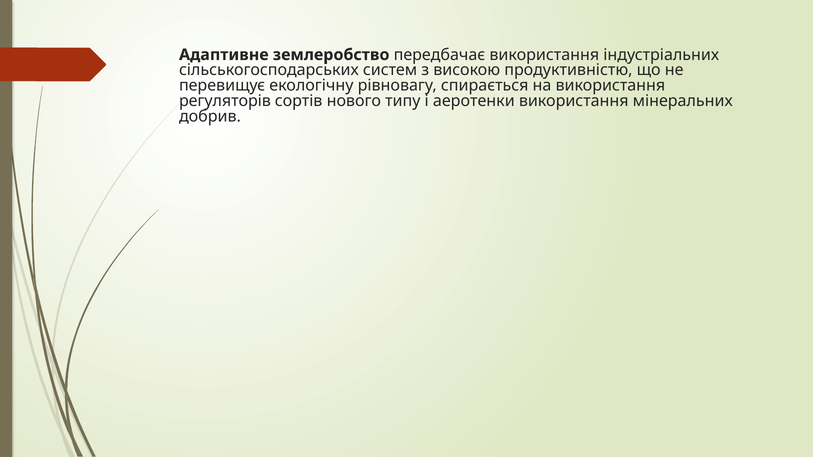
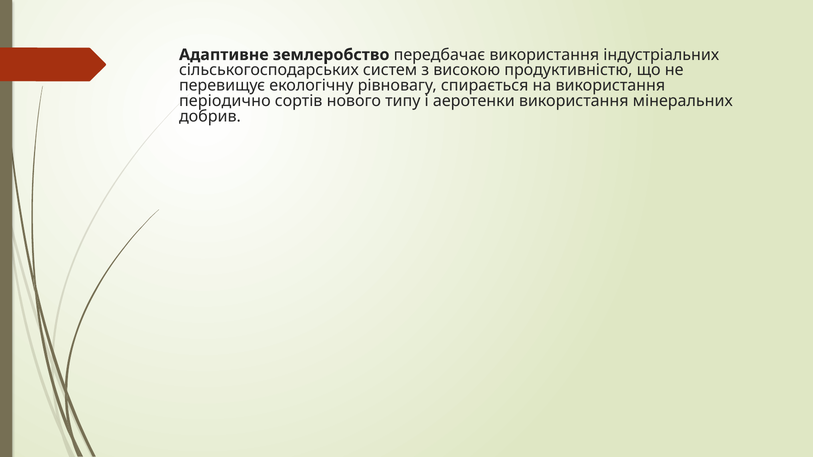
регуляторів: регуляторів -> періодично (225, 101)
